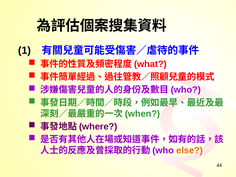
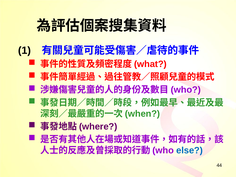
else colour: orange -> blue (190, 150)
